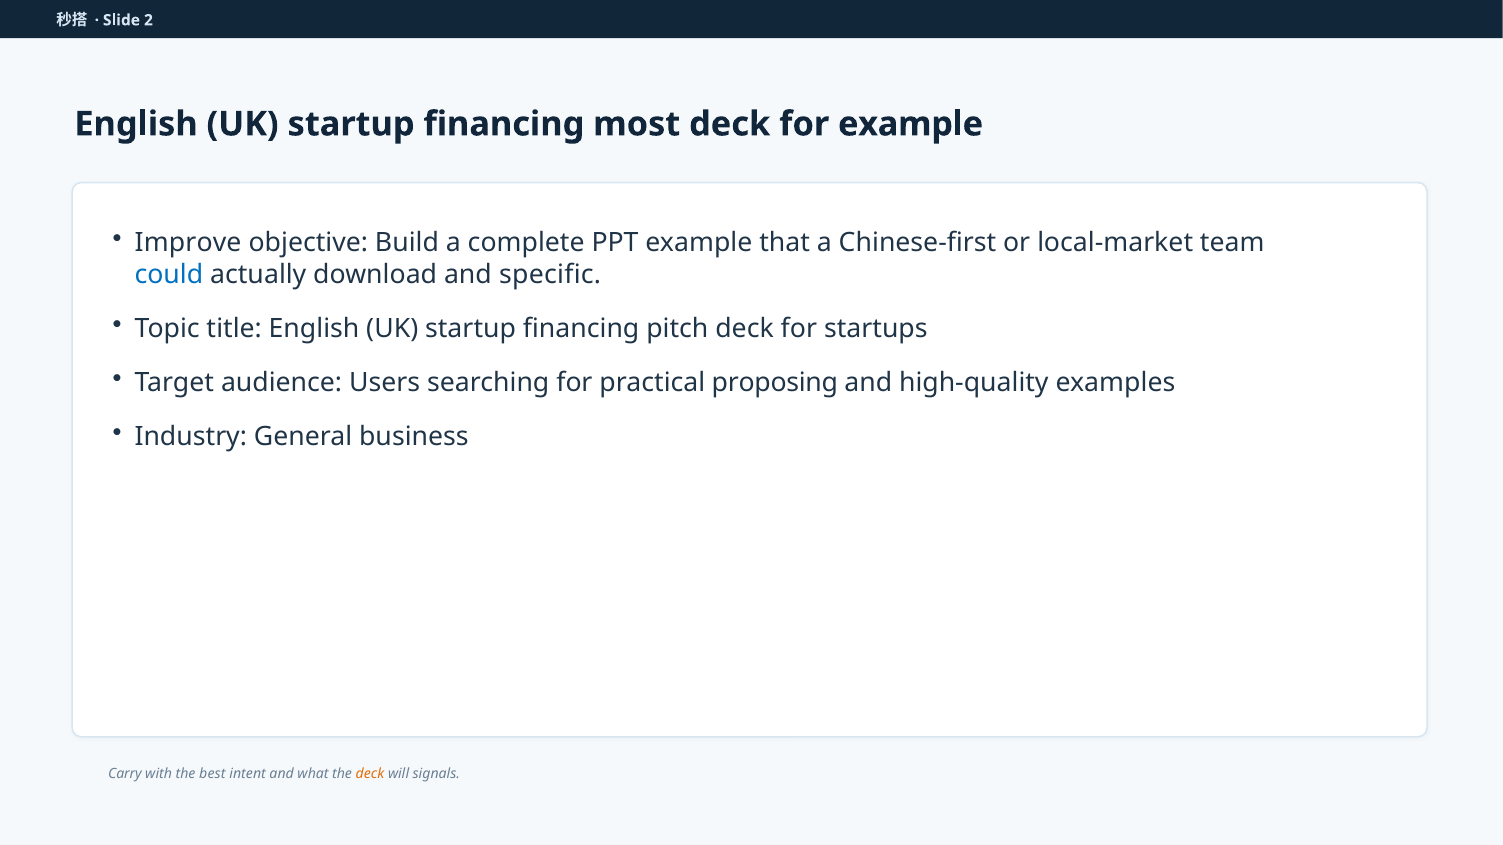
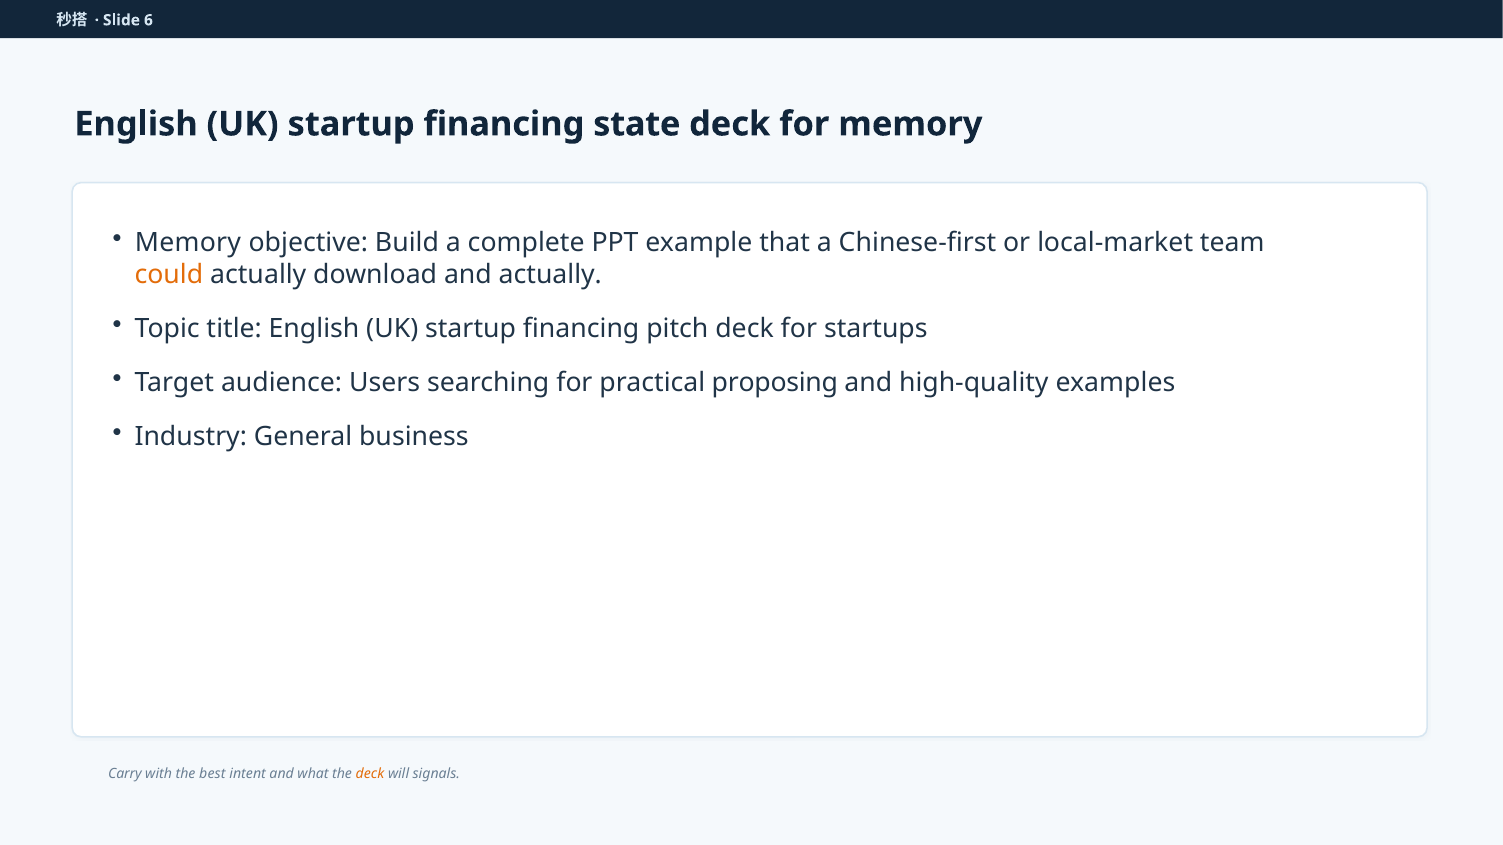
2: 2 -> 6 (148, 20)
most: most -> state (637, 124)
for example: example -> memory (910, 124)
Improve: Improve -> Memory (188, 243)
could colour: blue -> orange (169, 275)
and specific: specific -> actually (550, 275)
